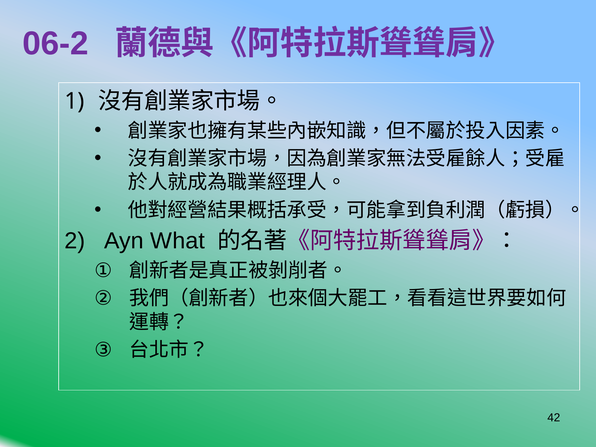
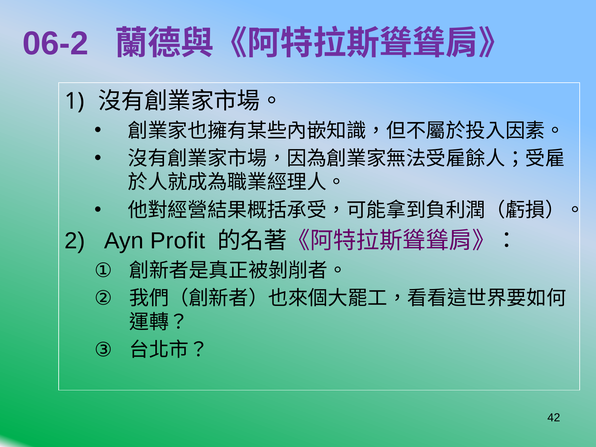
What: What -> Profit (178, 241)
